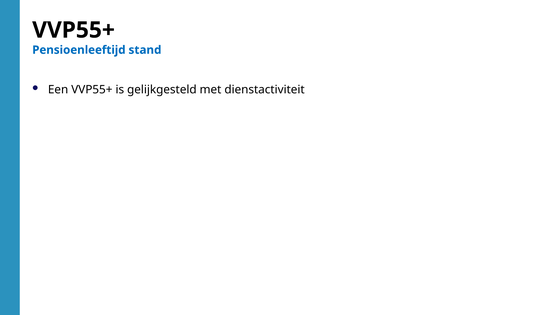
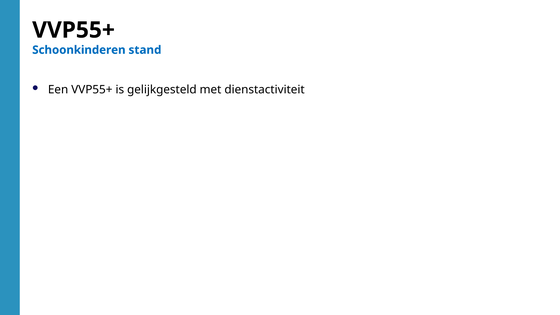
Pensioenleeftijd: Pensioenleeftijd -> Schoonkinderen (79, 50)
